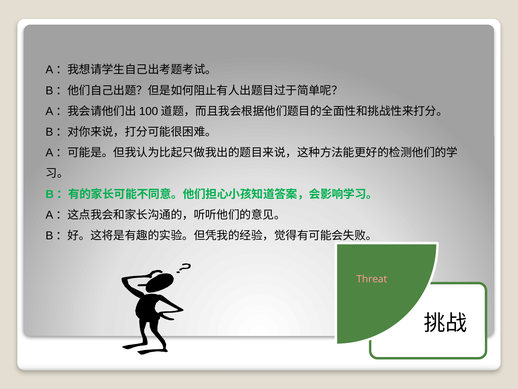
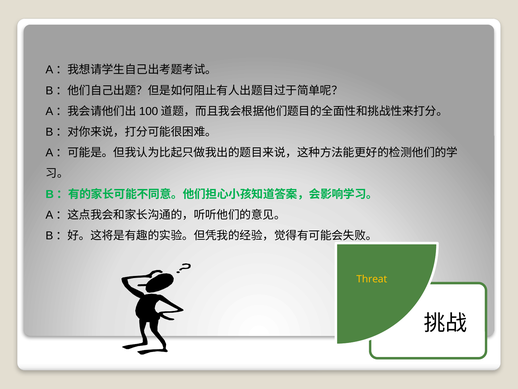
Threat colour: pink -> yellow (372, 279)
